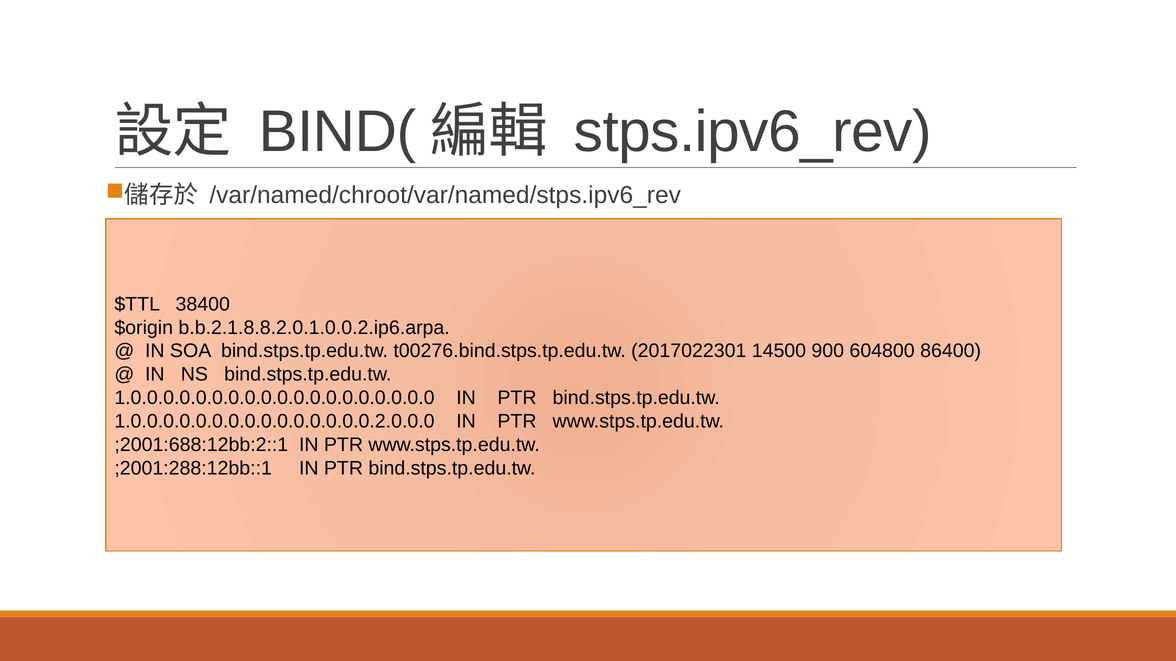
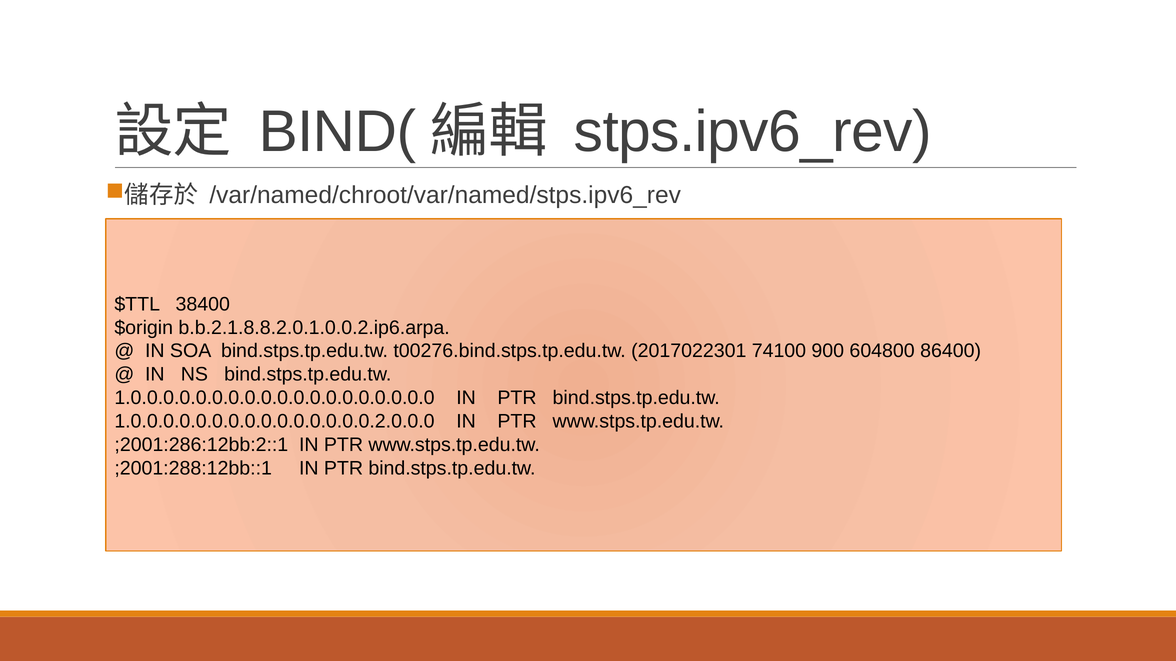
14500: 14500 -> 74100 (779, 351)
;2001:688:12bb:2::1: ;2001:688:12bb:2::1 -> ;2001:286:12bb:2::1 (201, 445)
